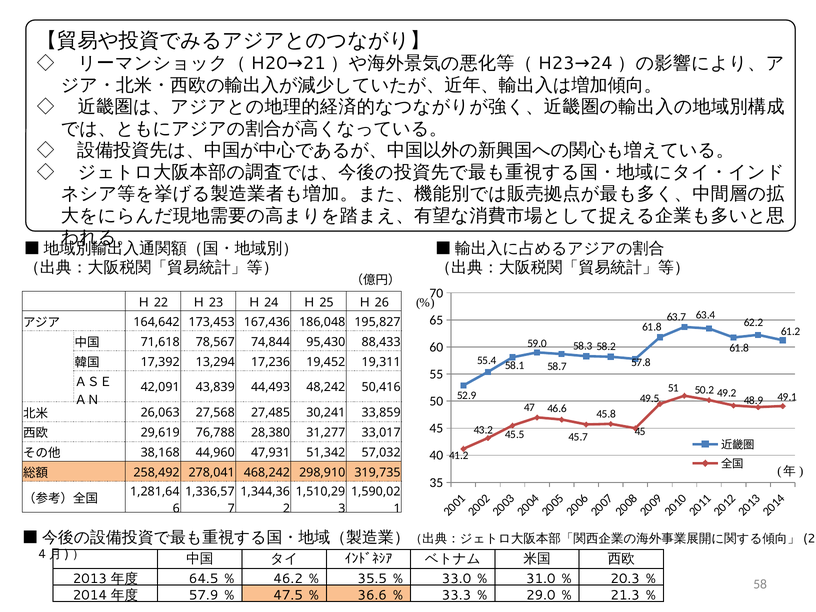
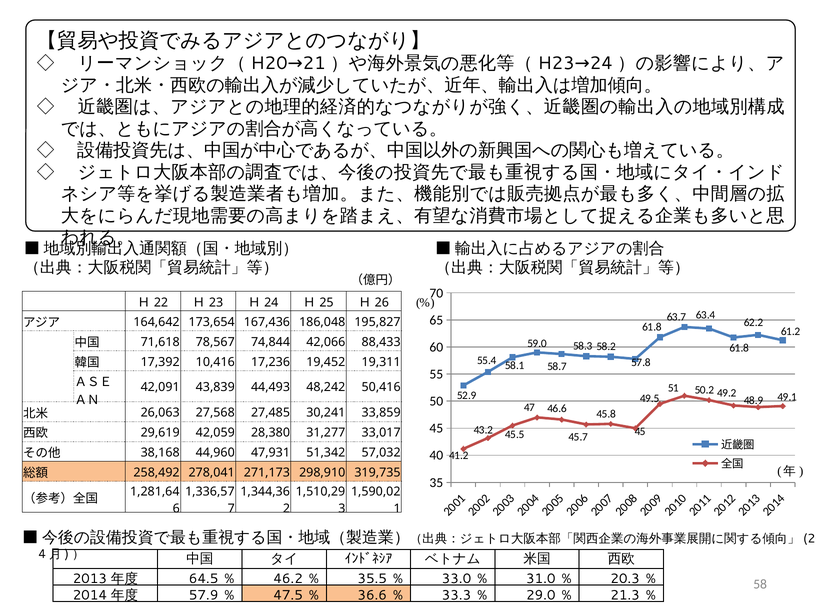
173,453: 173,453 -> 173,654 (212, 322)
95,430: 95,430 -> 42,066 (326, 342)
13,294: 13,294 -> 10,416 (215, 362)
76,788: 76,788 -> 42,059 (215, 433)
468,242: 468,242 -> 271,173 (267, 473)
